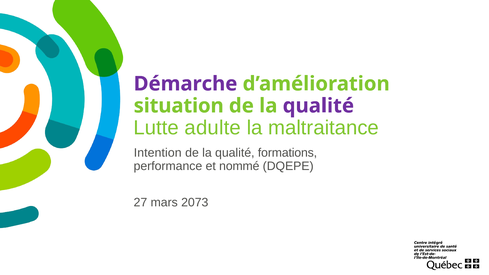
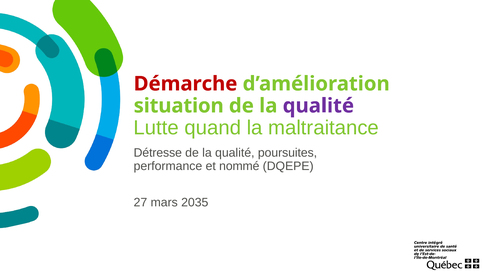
Démarche colour: purple -> red (186, 84)
adulte: adulte -> quand (213, 128)
Intention: Intention -> Détresse (158, 153)
formations: formations -> poursuites (287, 153)
2073: 2073 -> 2035 (195, 203)
